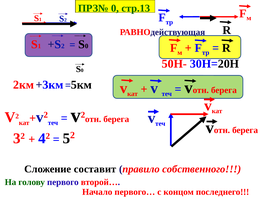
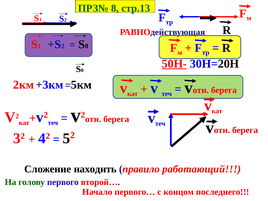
ПРЗ№ 0: 0 -> 8 (115, 8)
50Н- underline: none -> present (174, 64)
составит: составит -> находить (95, 169)
собственного: собственного -> работающий (202, 169)
